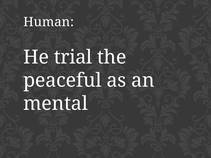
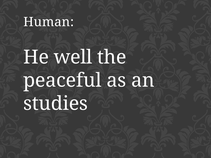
trial: trial -> well (73, 57)
mental: mental -> studies (56, 104)
